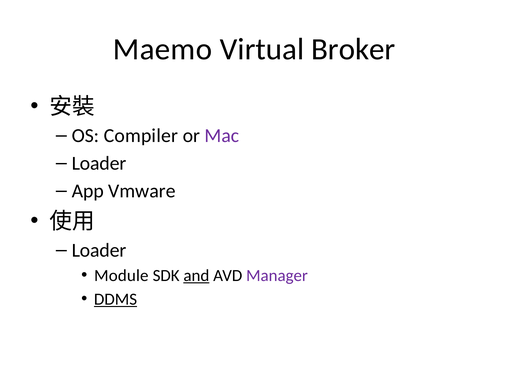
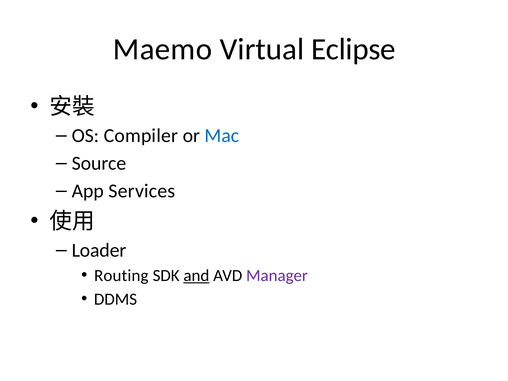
Broker: Broker -> Eclipse (353, 49)
Mac colour: purple -> blue (222, 136)
Loader: Loader -> Source (99, 163)
Vmware: Vmware -> Services (142, 191)
Module: Module -> Routing (121, 276)
DDMS underline: present -> none (116, 299)
